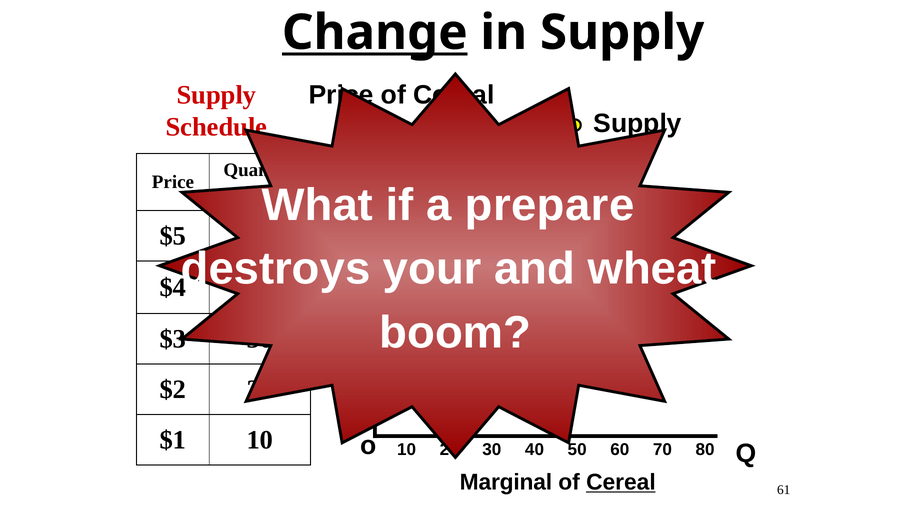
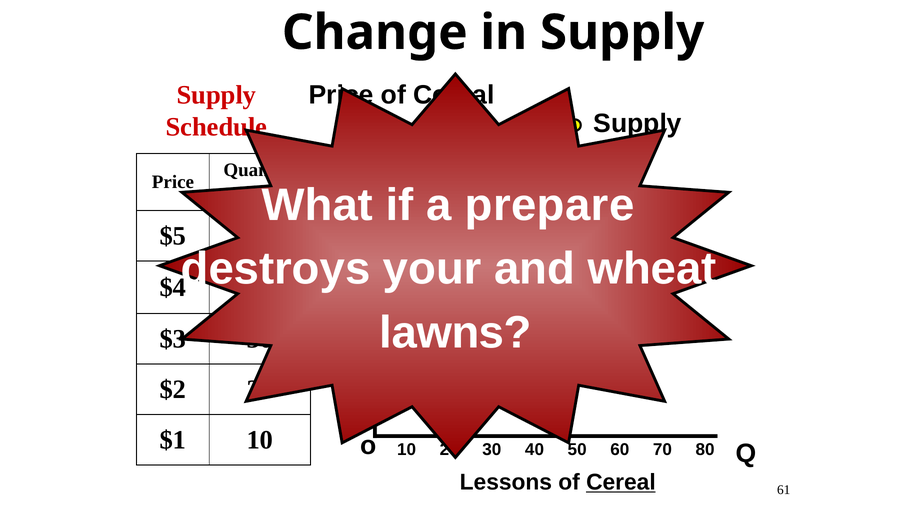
Change underline: present -> none (375, 33)
boom: boom -> lawns (456, 333)
Marginal: Marginal -> Lessons (506, 483)
